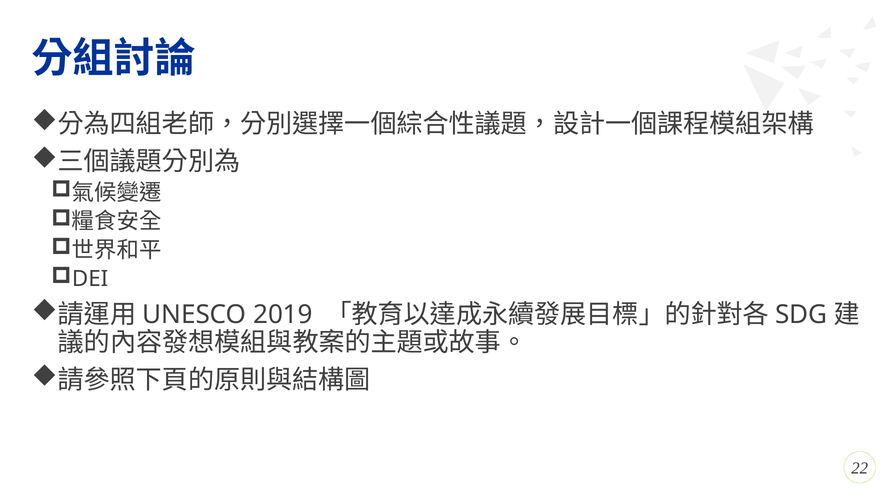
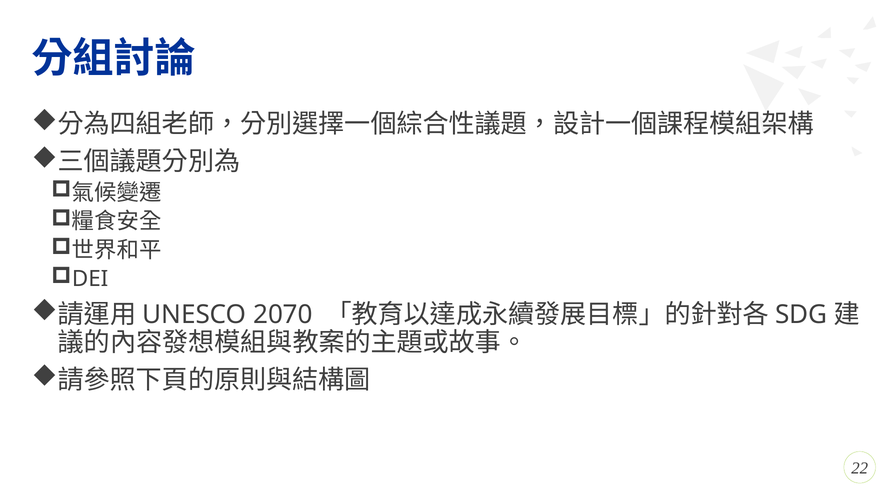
2019: 2019 -> 2070 (283, 315)
